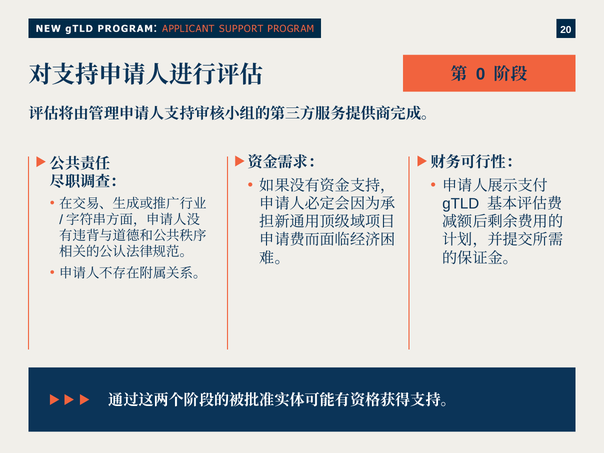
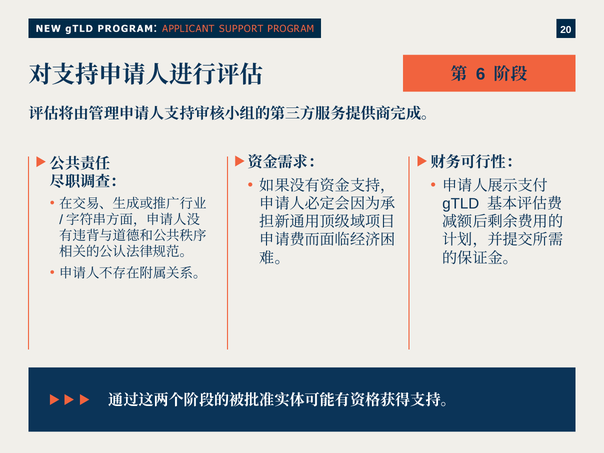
0: 0 -> 6 (481, 74)
